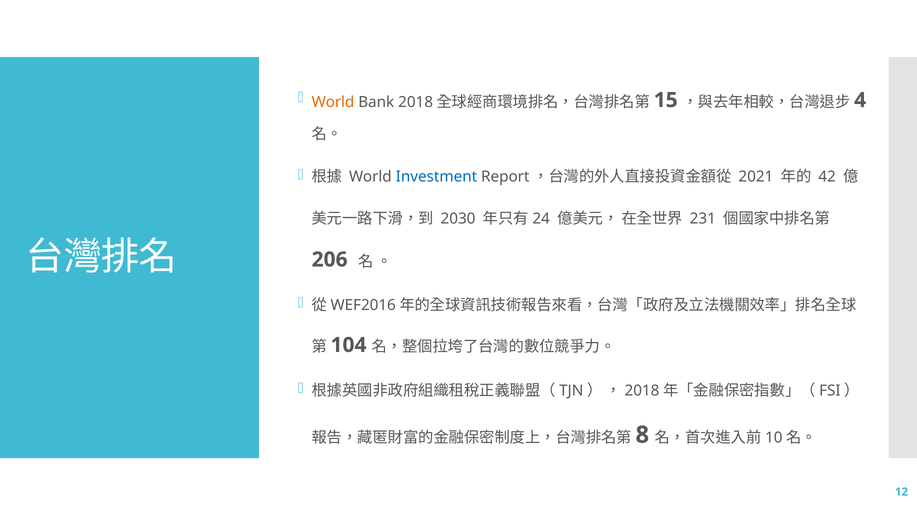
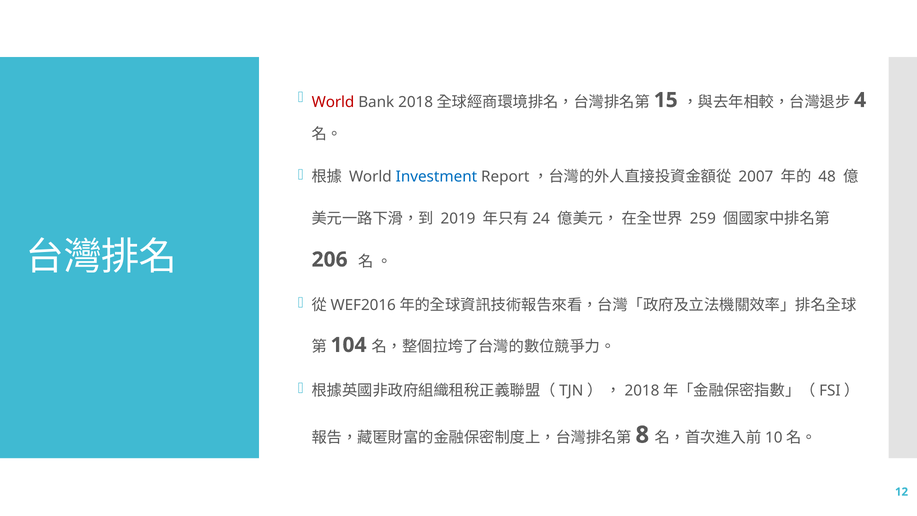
World colour: orange -> red (333, 102)
2021: 2021 -> 2007 (756, 177)
42: 42 -> 48 (827, 177)
2030: 2030 -> 2019 (458, 219)
231: 231 -> 259 (703, 219)
